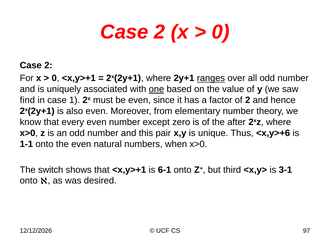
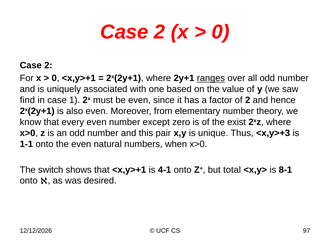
one underline: present -> none (156, 89)
after: after -> exist (237, 122)
<x,y>+6: <x,y>+6 -> <x,y>+3 (273, 133)
6-1: 6-1 -> 4-1 (165, 170)
third: third -> total (232, 170)
3-1: 3-1 -> 8-1 (285, 170)
